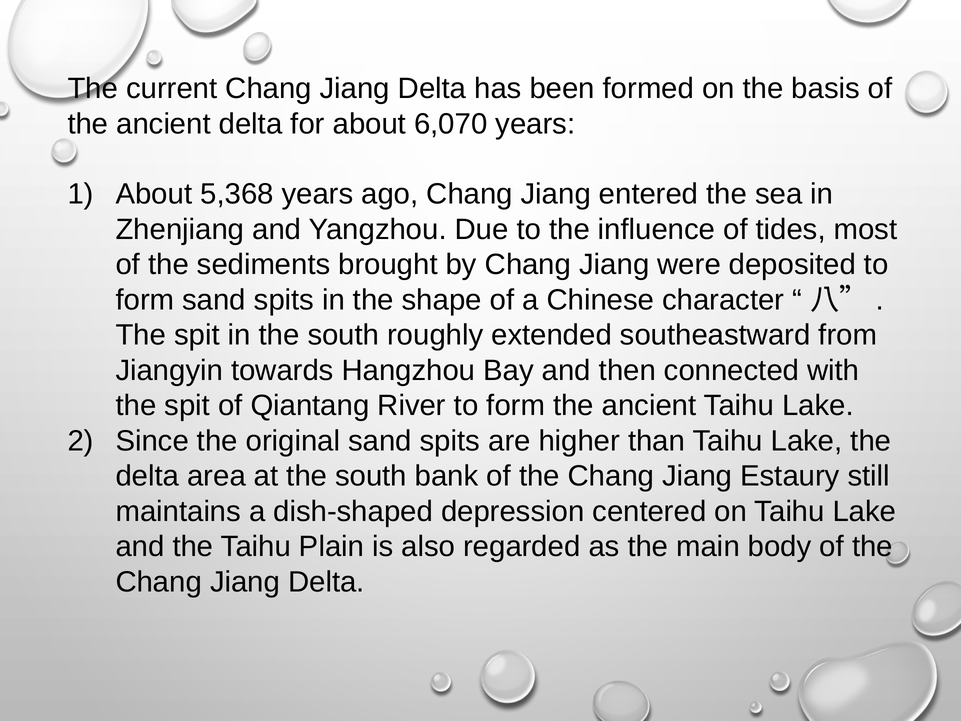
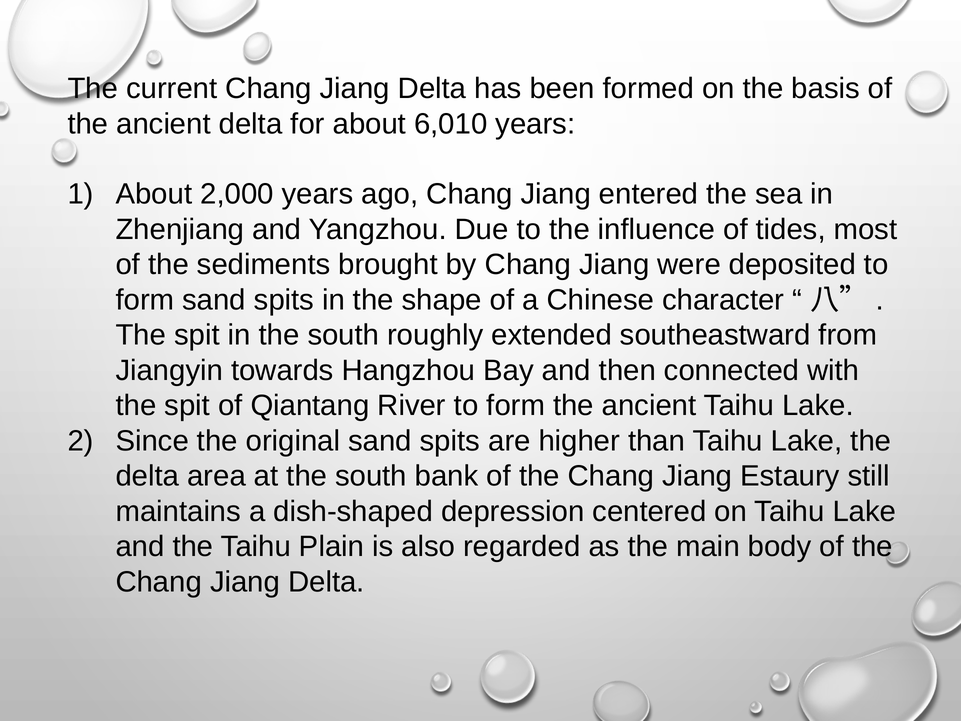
6,070: 6,070 -> 6,010 (451, 124)
5,368: 5,368 -> 2,000 (237, 194)
